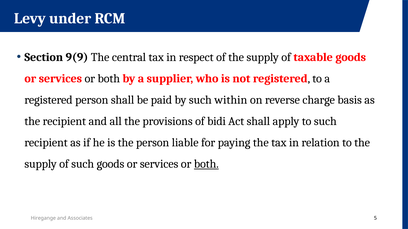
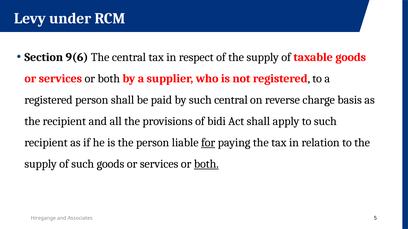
9(9: 9(9 -> 9(6 (77, 57)
such within: within -> central (231, 100)
for underline: none -> present (208, 143)
